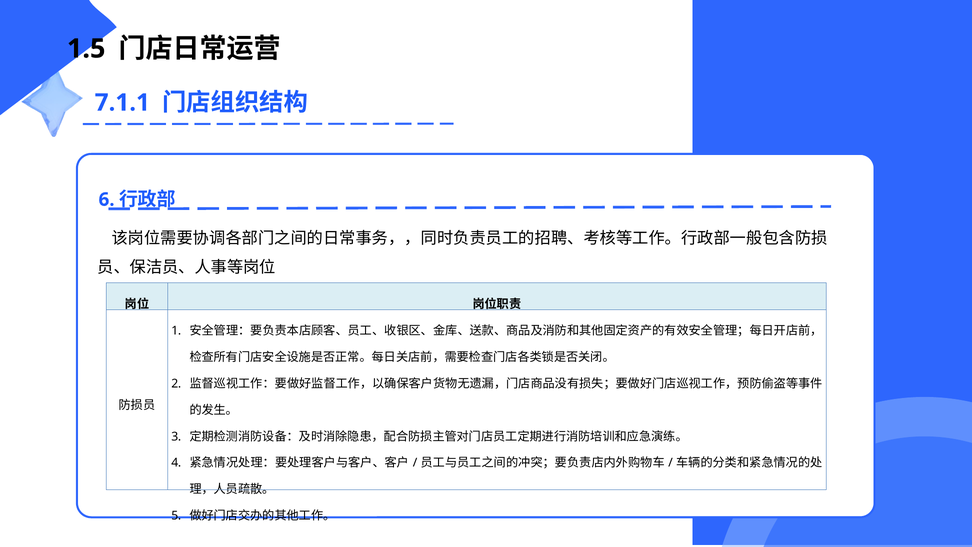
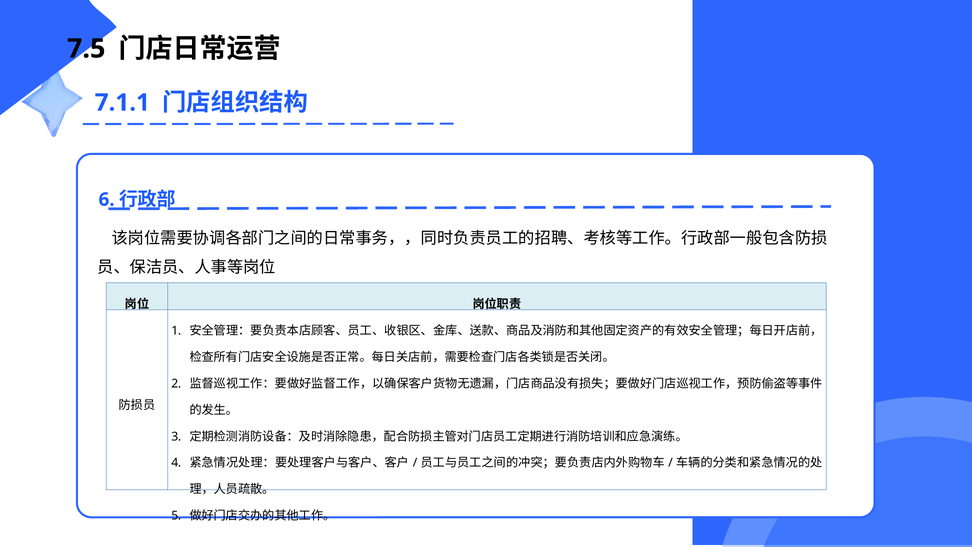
1.5: 1.5 -> 7.5 (86, 49)
